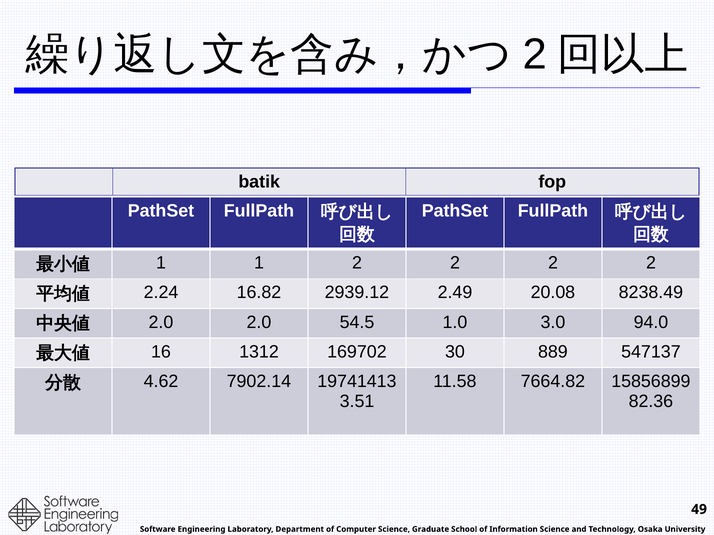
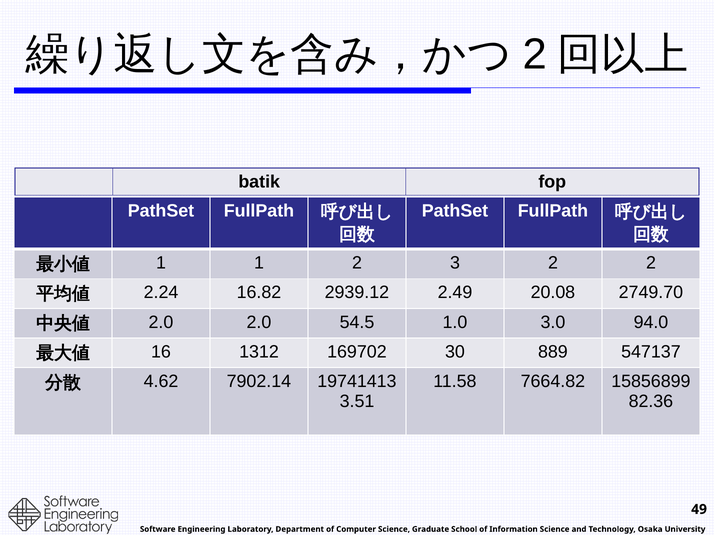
1 2 2: 2 -> 3 (455, 263)
8238.49: 8238.49 -> 2749.70 (651, 293)
